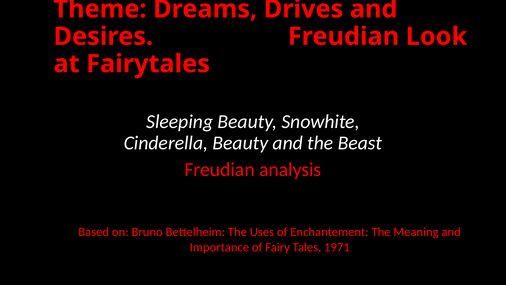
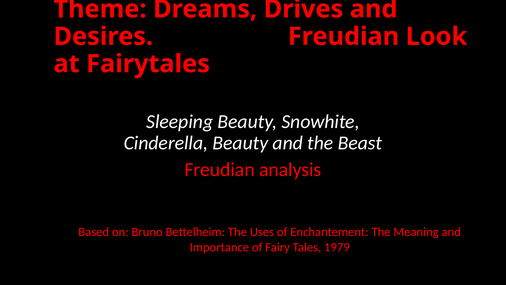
1971: 1971 -> 1979 (337, 247)
